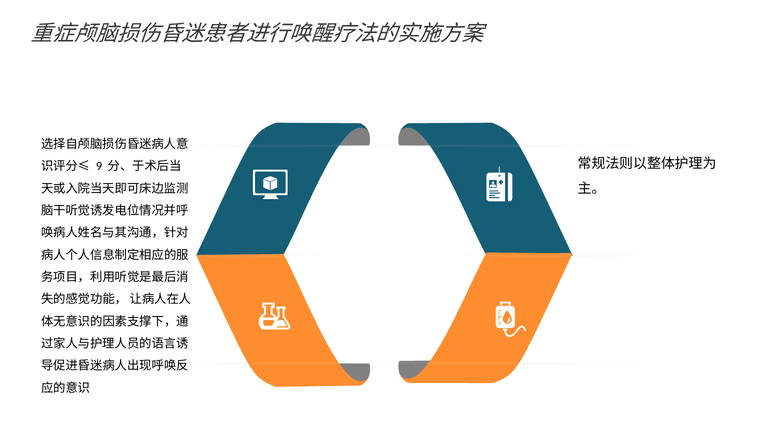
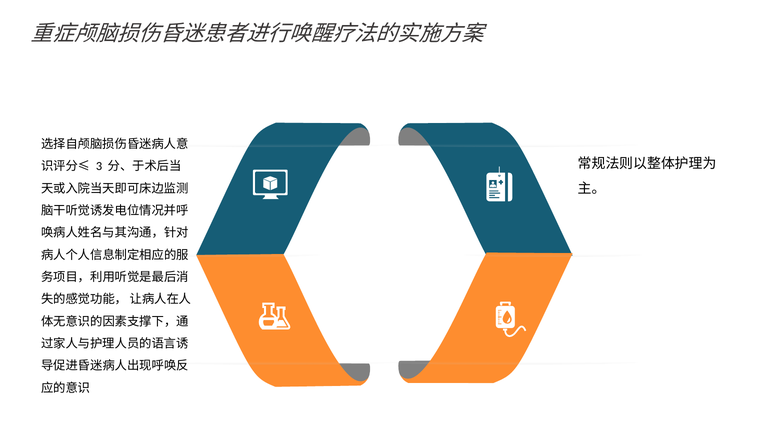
9: 9 -> 3 (99, 166)
